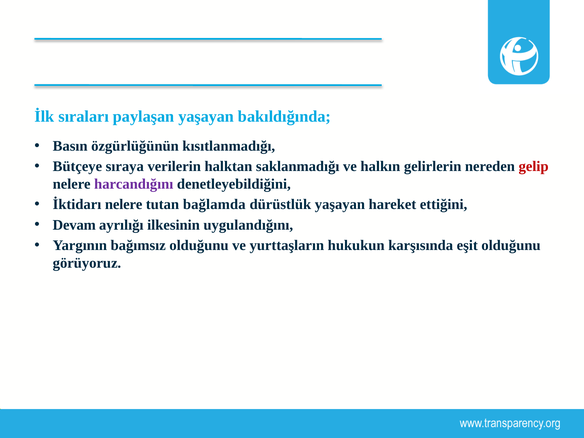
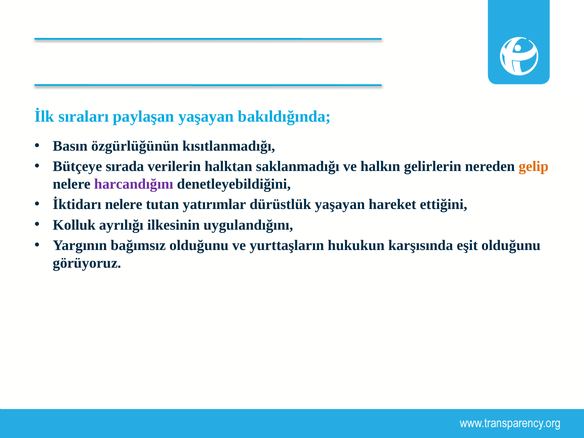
sıraya: sıraya -> sırada (125, 166)
gelip colour: red -> orange (534, 166)
bağlamda: bağlamda -> yatırımlar (214, 204)
Devam: Devam -> Kolluk (74, 225)
